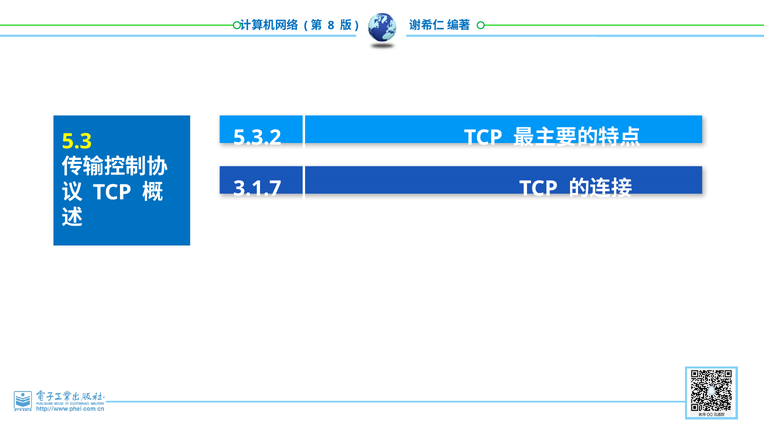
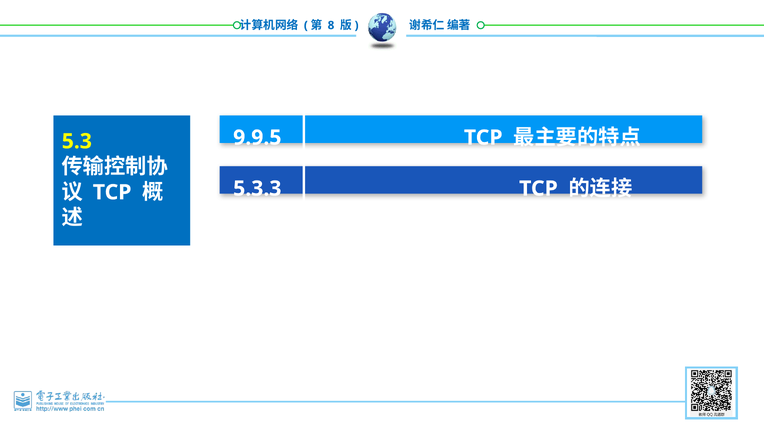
5.3.2: 5.3.2 -> 9.9.5 (257, 138)
3.1.7: 3.1.7 -> 5.3.3 (257, 189)
